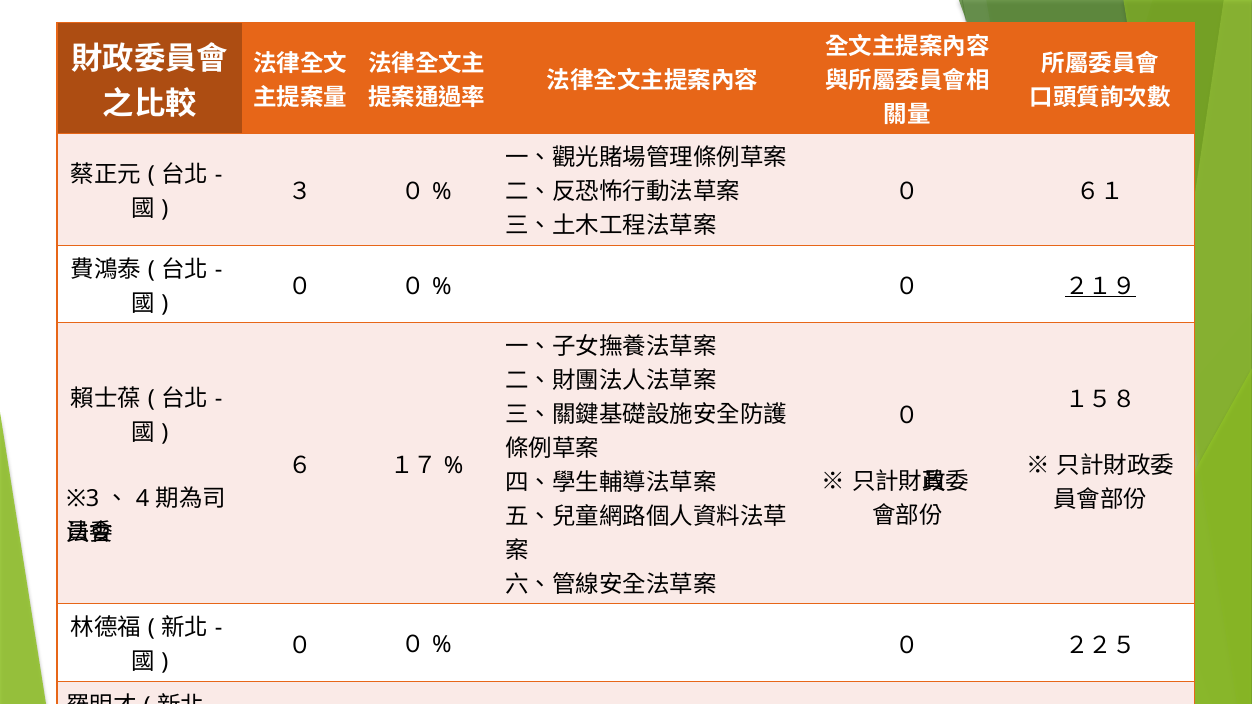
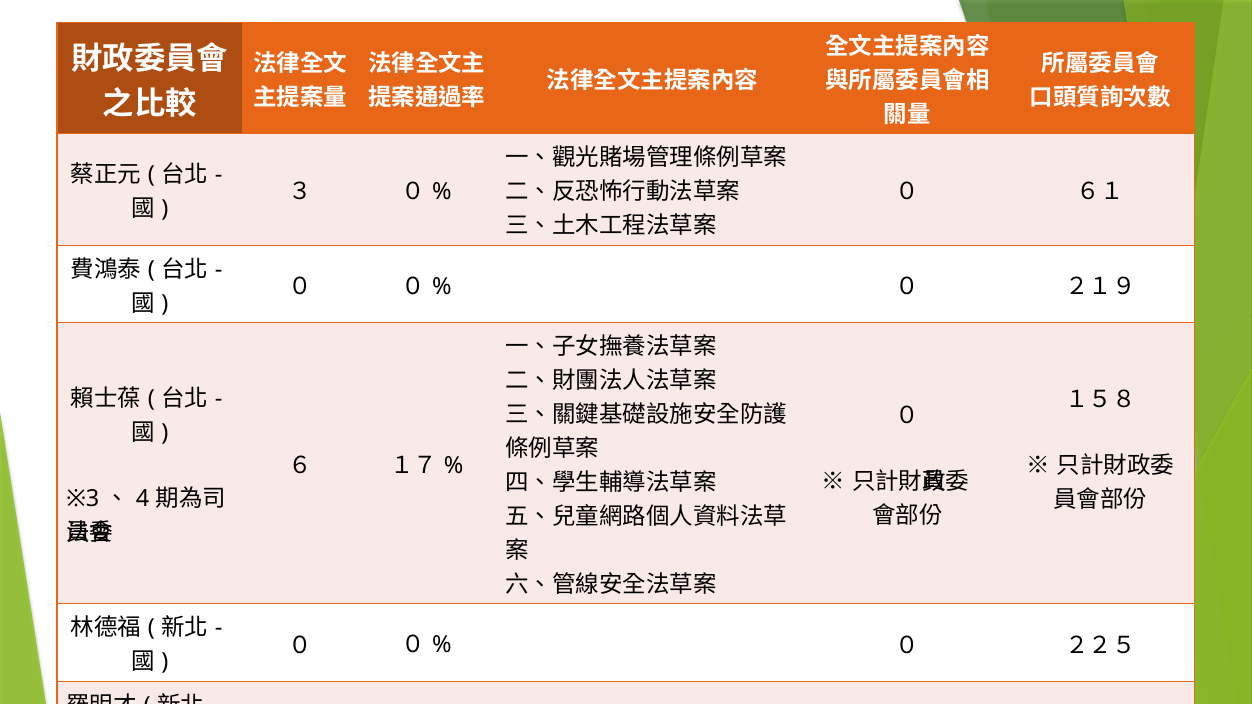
２１９ underline: present -> none (1100, 287)
